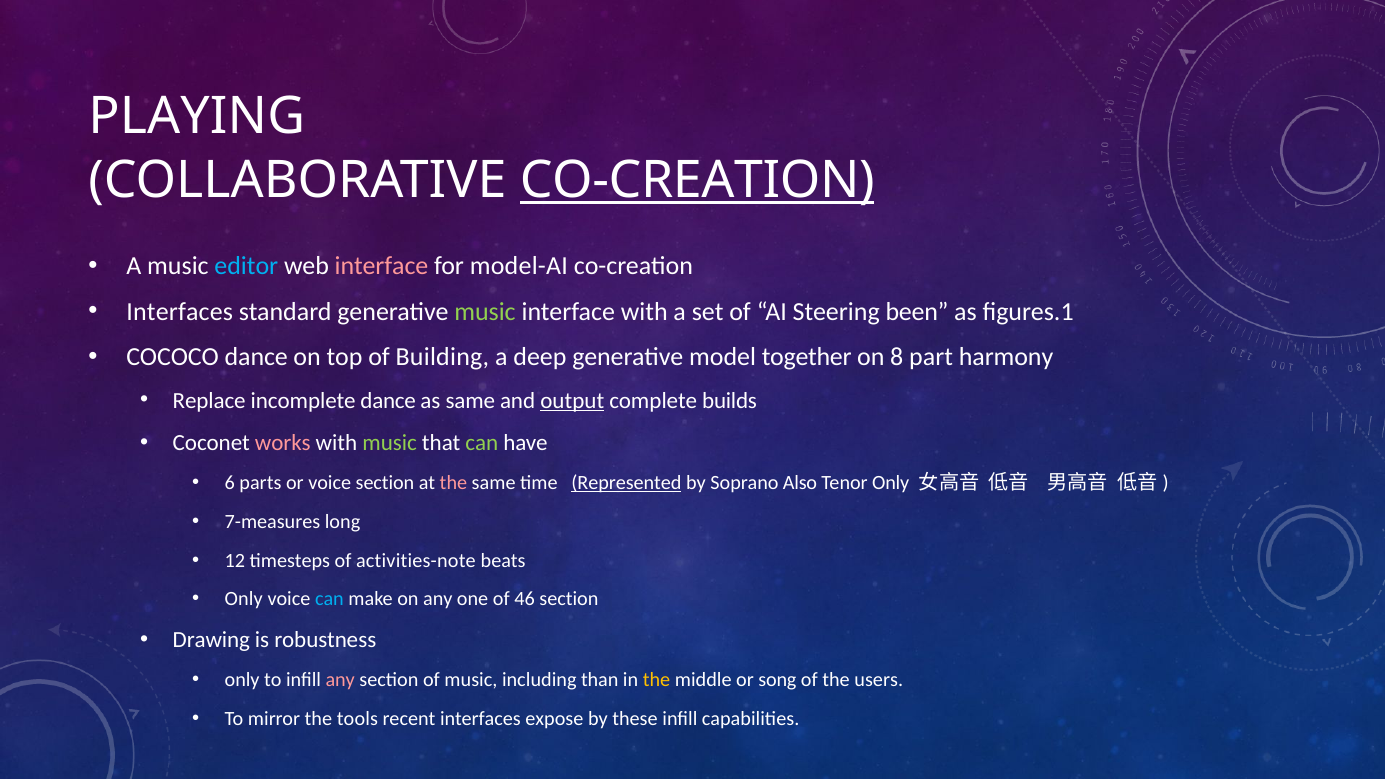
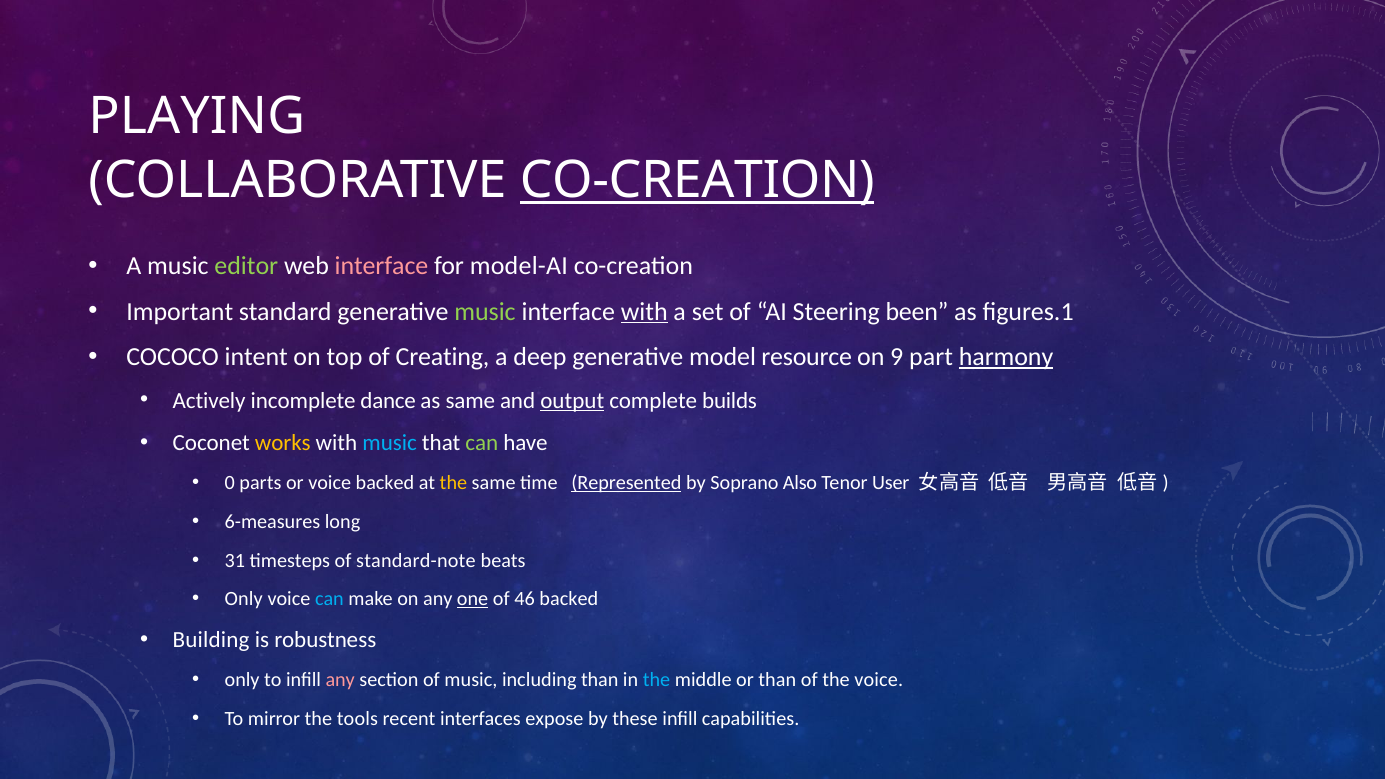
editor colour: light blue -> light green (246, 266)
Interfaces: Interfaces -> Important (180, 311)
with underline: none -> present (644, 311)
COCOCO dance: dance -> intent (256, 357)
Building: Building -> Creating (443, 357)
together: together -> resource (807, 357)
8: 8 -> 9 (897, 357)
harmony underline: none -> present (1006, 357)
Replace: Replace -> Actively (209, 401)
works colour: pink -> yellow (283, 443)
music colour: light green -> light blue (390, 443)
6: 6 -> 0 (230, 483)
voice section: section -> backed (385, 483)
the colour: pink -> yellow (453, 483)
Tenor Only: Only -> User (891, 483)
7-measures: 7-measures -> 6-measures (272, 522)
12: 12 -> 31 (235, 560)
activities-note: activities-note -> standard-note (416, 560)
one underline: none -> present (473, 599)
46 section: section -> backed (569, 599)
Drawing: Drawing -> Building (211, 640)
the colour: yellow -> light blue (657, 680)
or song: song -> than (777, 680)
the users: users -> voice (879, 680)
